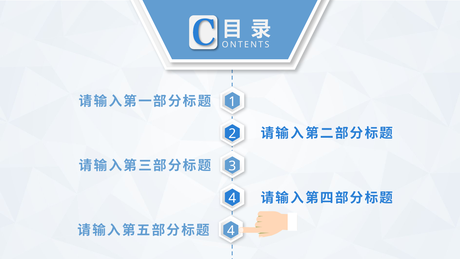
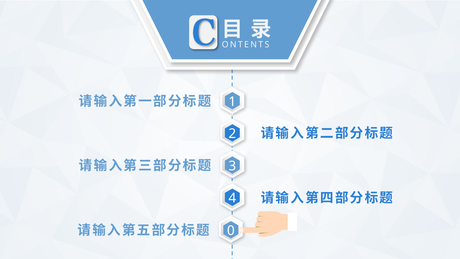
4: 4 -> 0 (231, 231)
